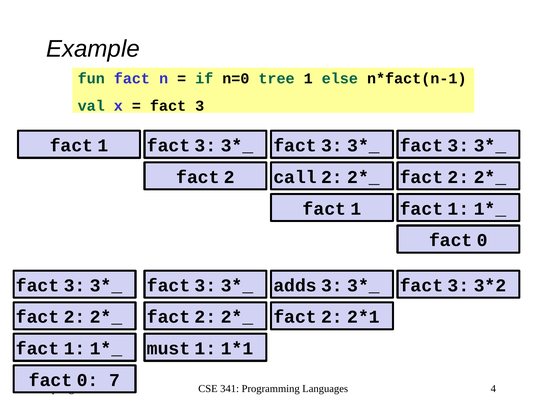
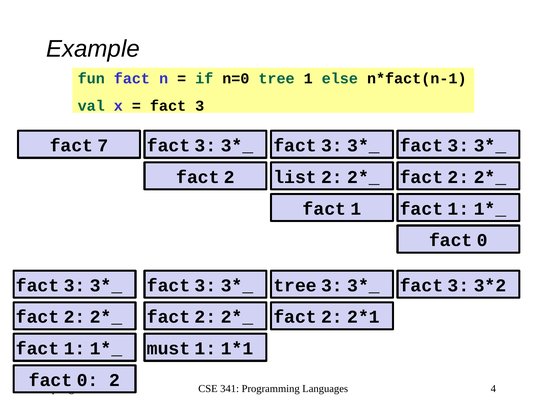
1: 1 -> 7 (103, 146)
call: call -> list (295, 177)
adds: adds -> tree (295, 286)
7: 7 -> 2 (115, 381)
